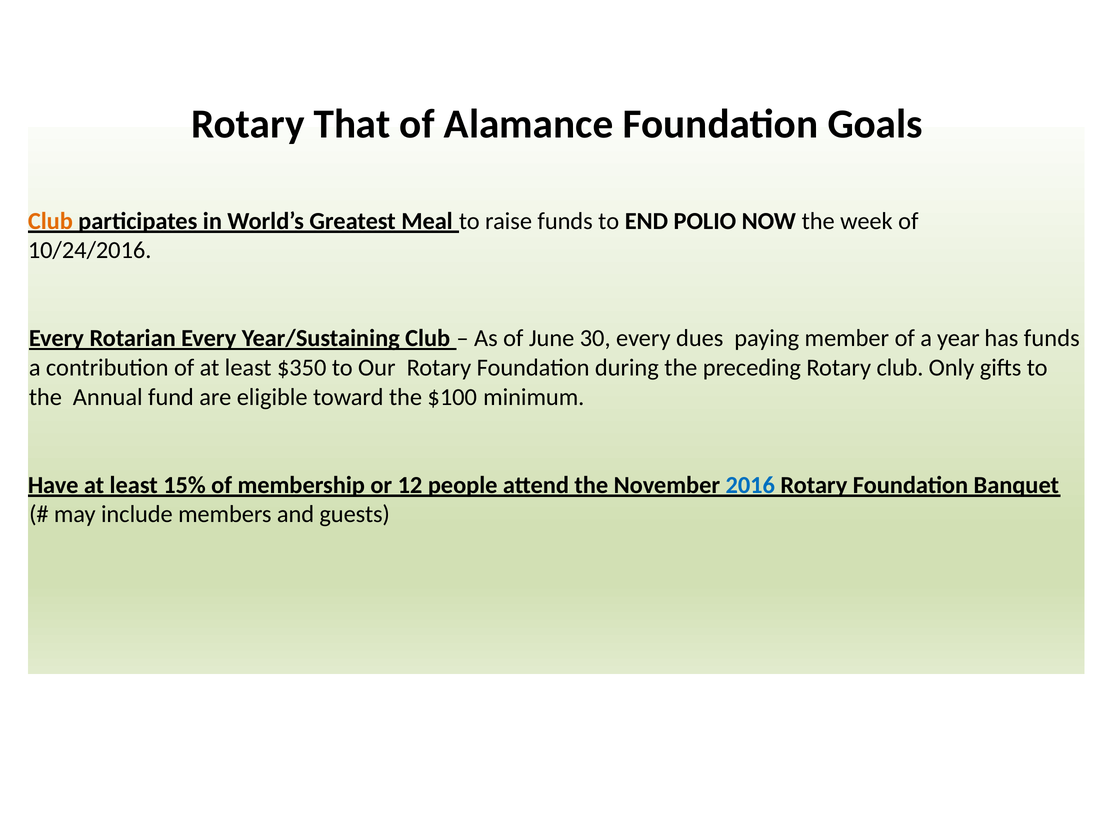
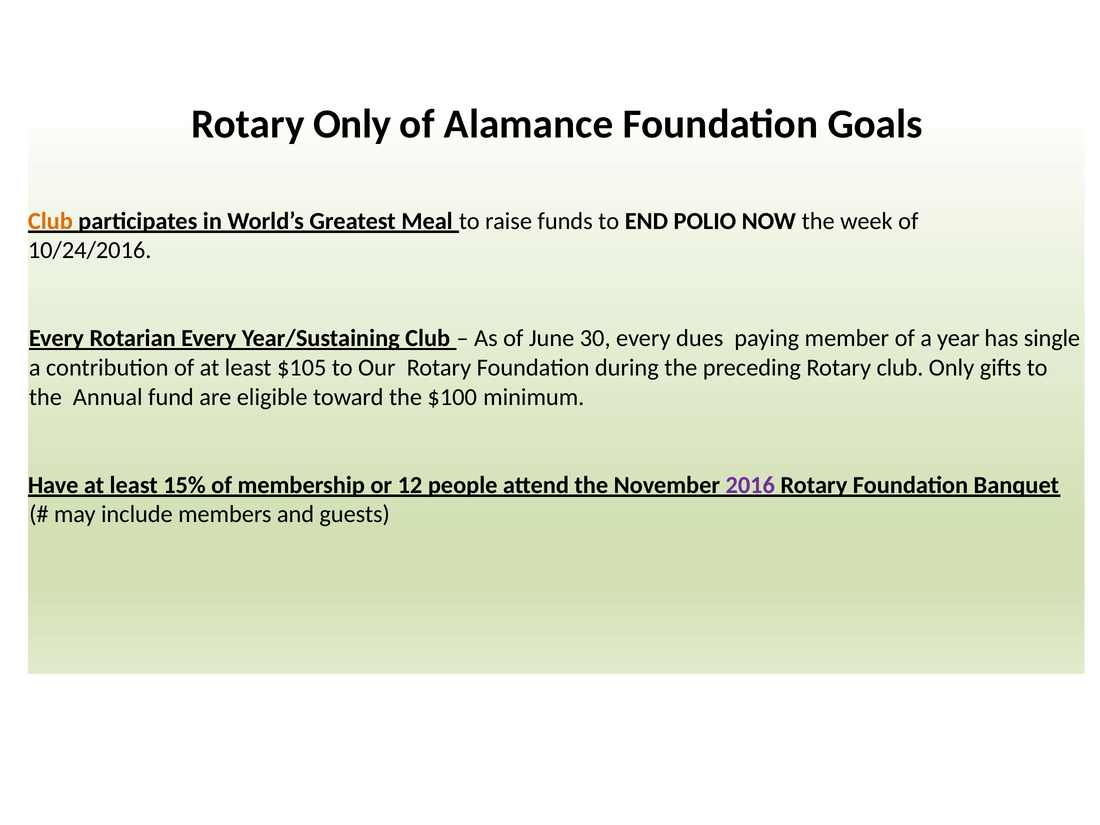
Rotary That: That -> Only (352, 124)
has funds: funds -> single (1052, 338)
$350: $350 -> $105 (302, 368)
2016 colour: blue -> purple (750, 485)
